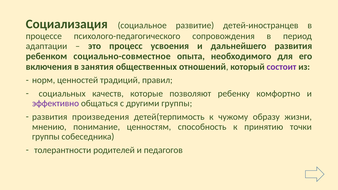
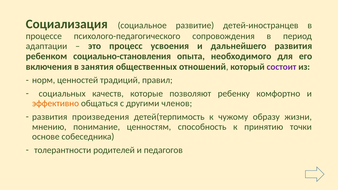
социально-совместное: социально-совместное -> социально-становления (122, 56)
эффективно colour: purple -> orange (56, 104)
другими группы: группы -> членов (177, 104)
группы: группы -> основе (46, 137)
